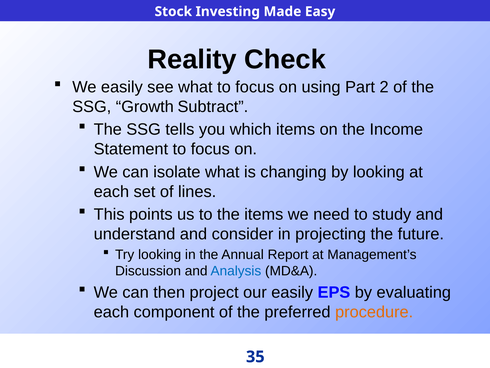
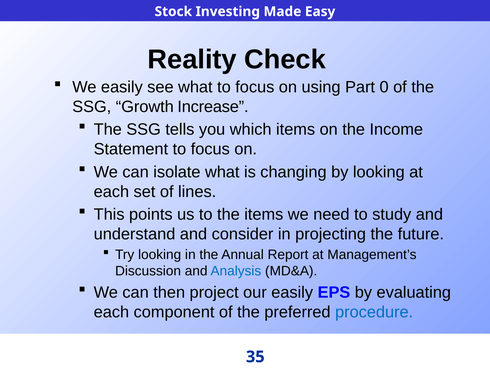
2: 2 -> 0 (384, 87)
Subtract: Subtract -> Increase (213, 106)
procedure colour: orange -> blue (374, 312)
